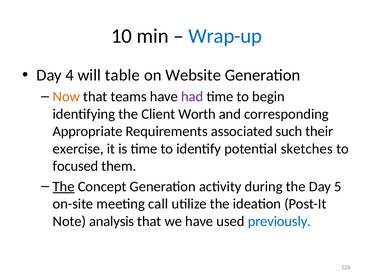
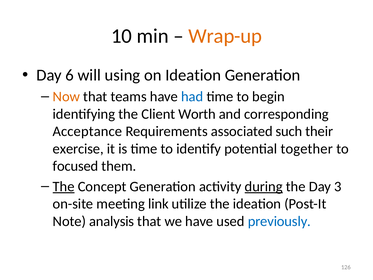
Wrap-up colour: blue -> orange (225, 36)
4: 4 -> 6 (70, 75)
table: table -> using (122, 75)
on Website: Website -> Ideation (193, 75)
had colour: purple -> blue (192, 97)
Appropriate: Appropriate -> Acceptance (87, 131)
sketches: sketches -> together (307, 149)
during underline: none -> present (264, 186)
5: 5 -> 3 (338, 186)
call: call -> link (158, 204)
